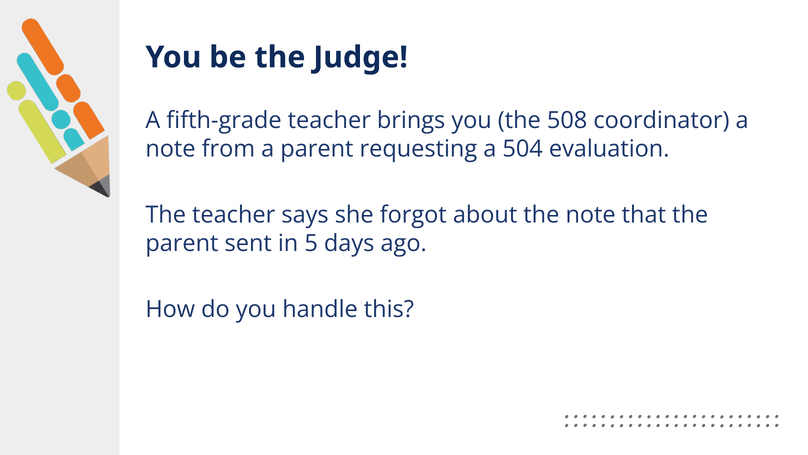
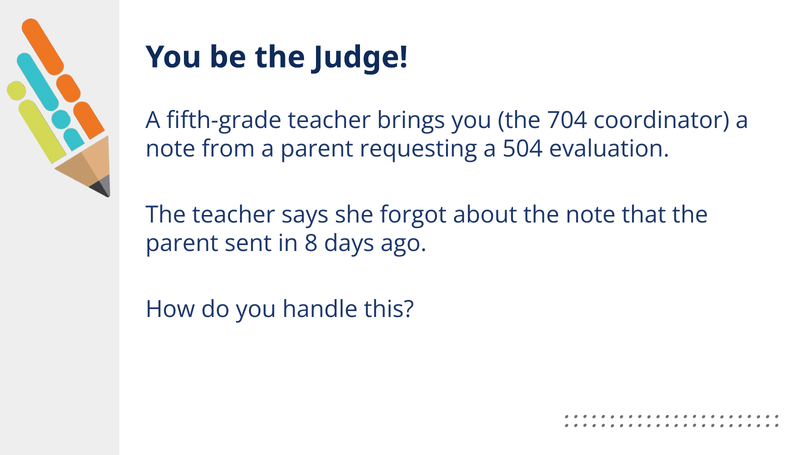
508: 508 -> 704 (567, 120)
5: 5 -> 8 (311, 243)
